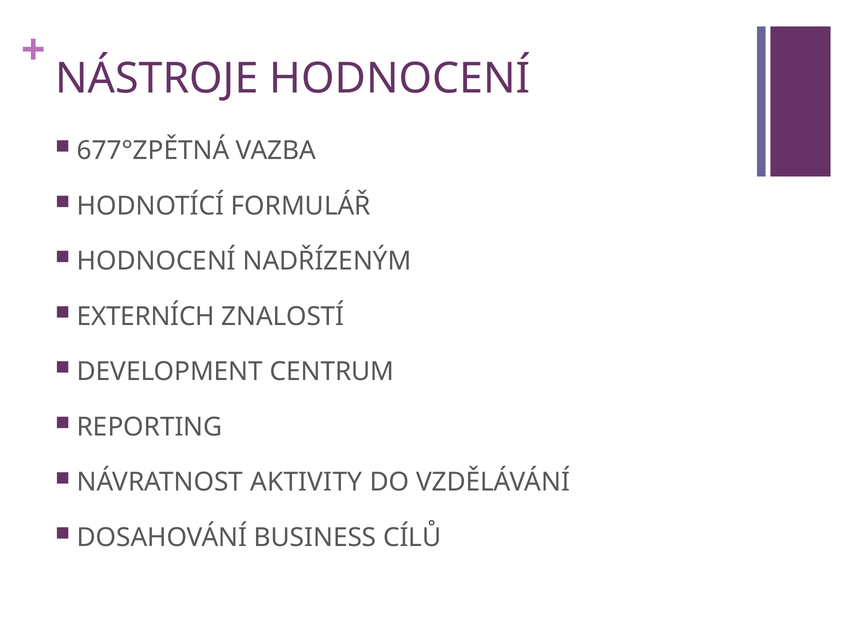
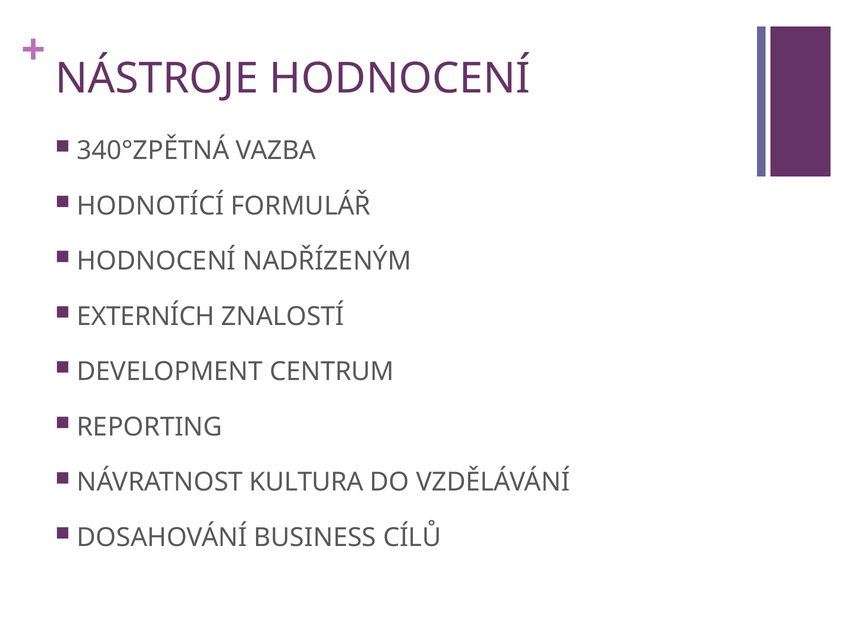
677°ZPĚTNÁ: 677°ZPĚTNÁ -> 340°ZPĚTNÁ (153, 151)
AKTIVITY: AKTIVITY -> KULTURA (306, 483)
